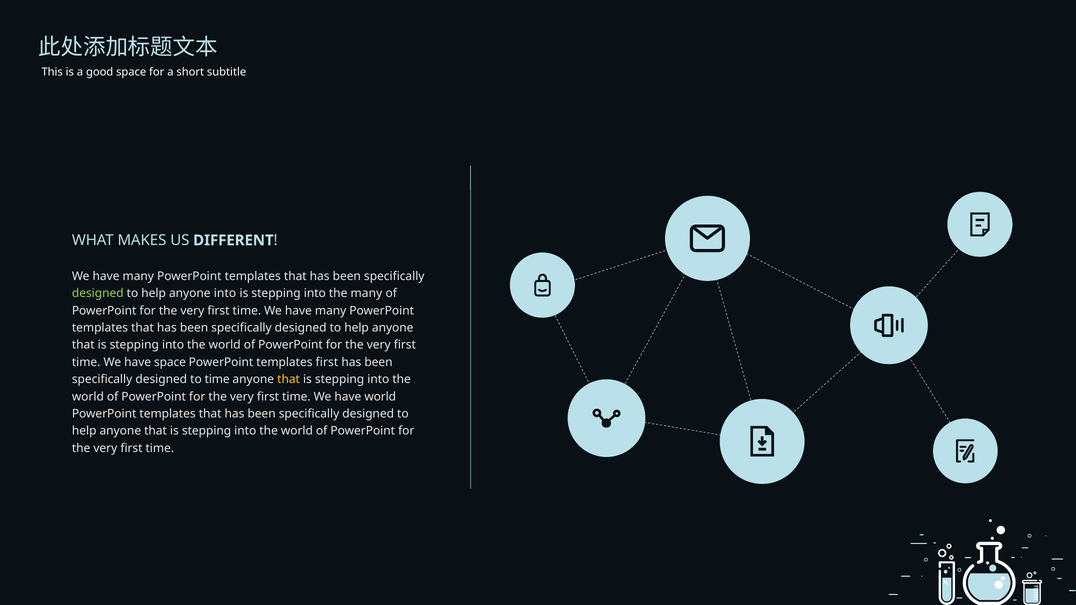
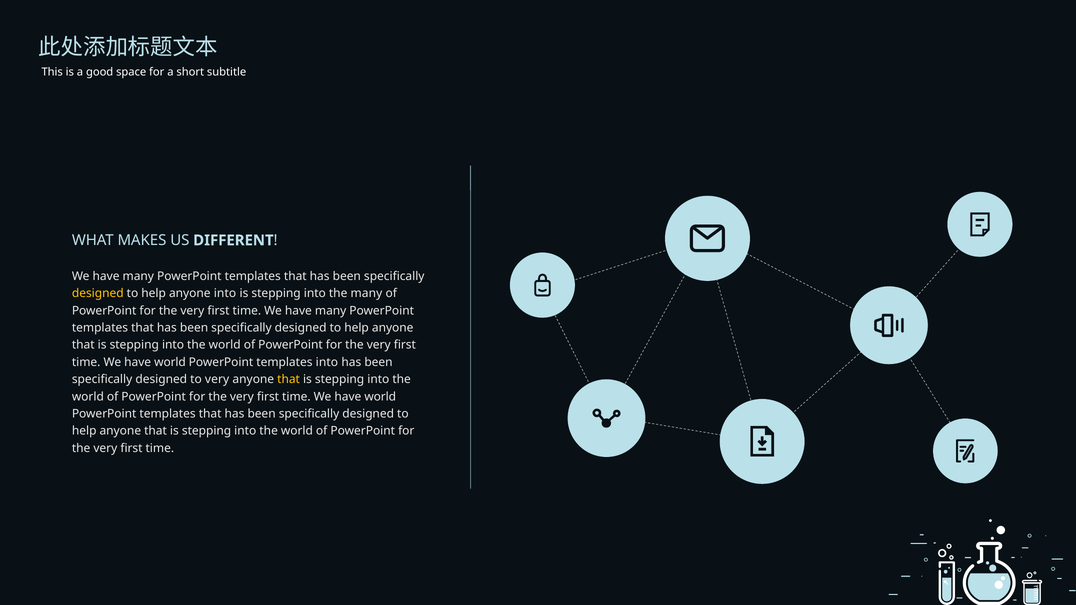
designed colour: light green -> yellow (98, 294)
space: space -> world (170, 362)
templates first: first -> into (327, 362)
to time: time -> very (217, 380)
